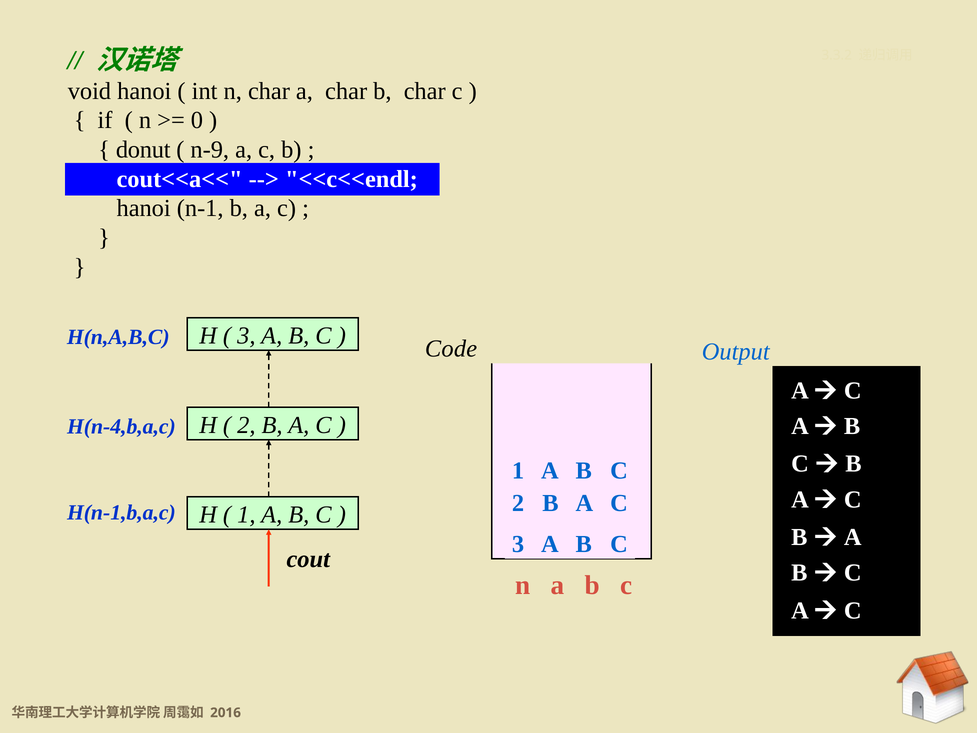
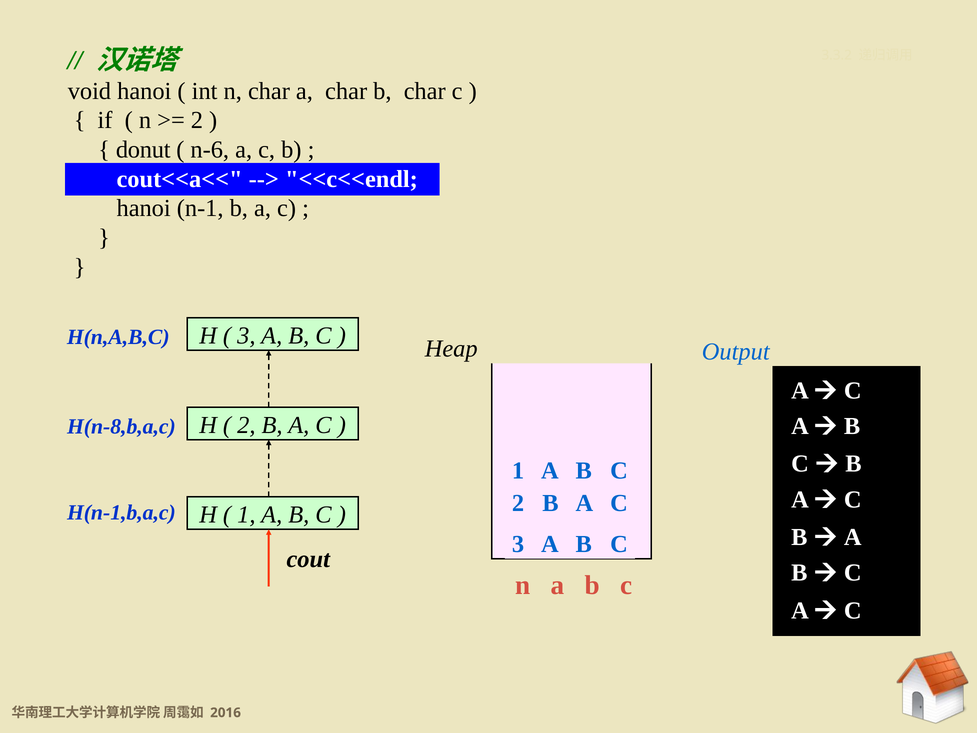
0: 0 -> 2 (197, 120)
n-9: n-9 -> n-6 (210, 150)
Code: Code -> Heap (451, 349)
H(n-4,b,a,c: H(n-4,b,a,c -> H(n-8,b,a,c (121, 426)
